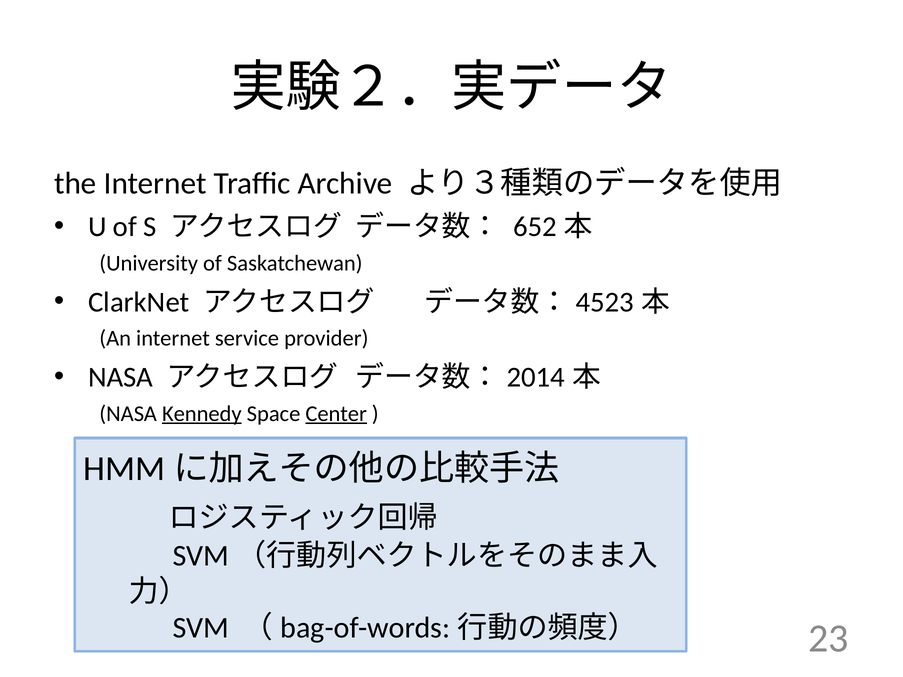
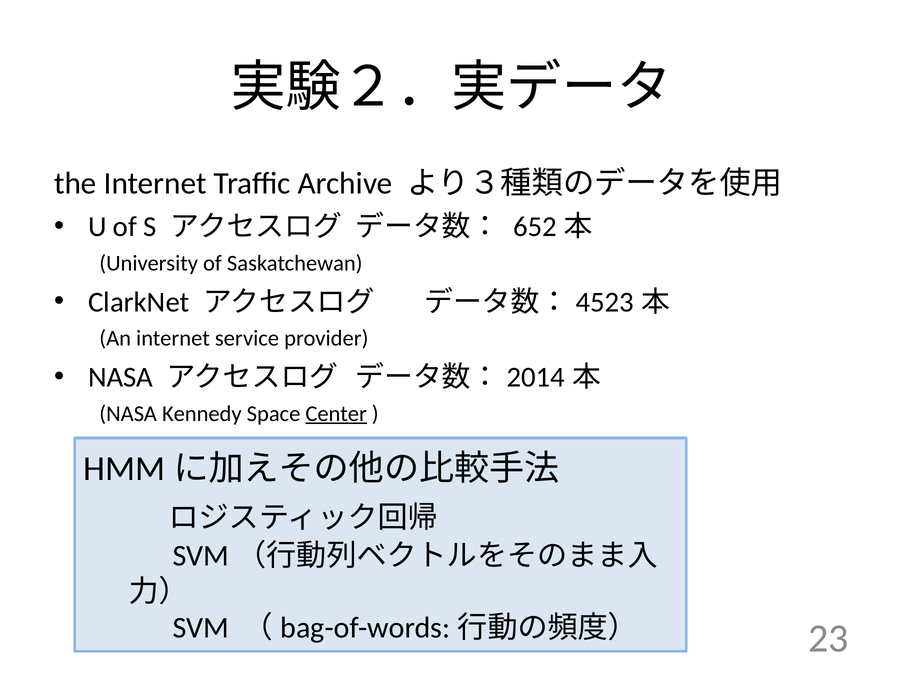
Kennedy underline: present -> none (202, 414)
